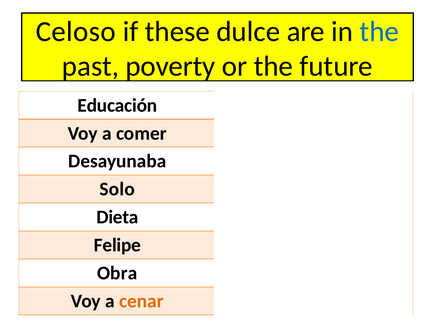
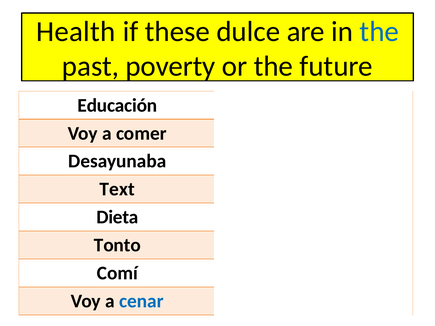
Celoso: Celoso -> Health (76, 32)
Solo: Solo -> Text (117, 189)
Felipe: Felipe -> Tonto (117, 245)
Obra: Obra -> Comí (117, 273)
cenar colour: orange -> blue (141, 301)
